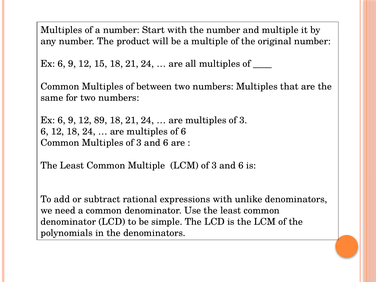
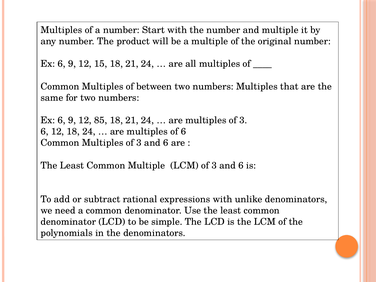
89: 89 -> 85 (101, 120)
